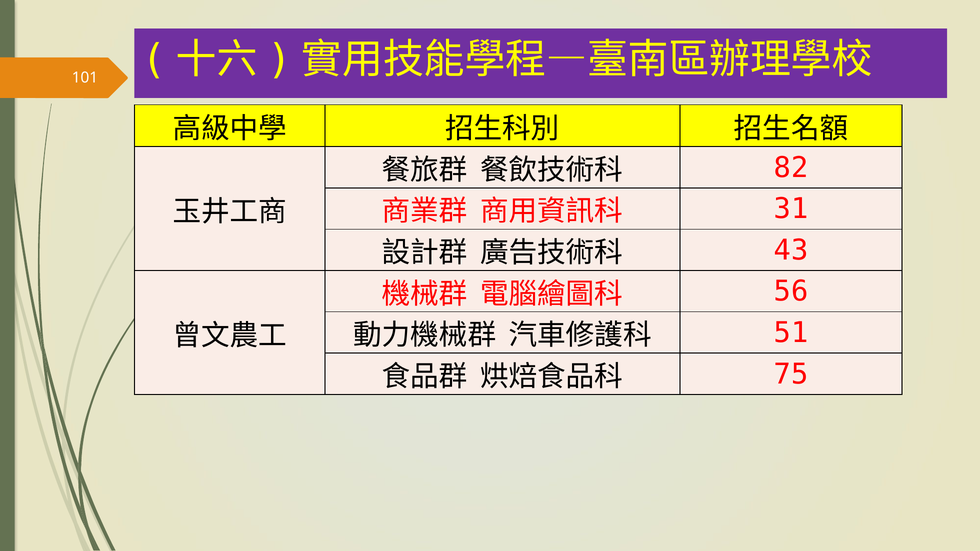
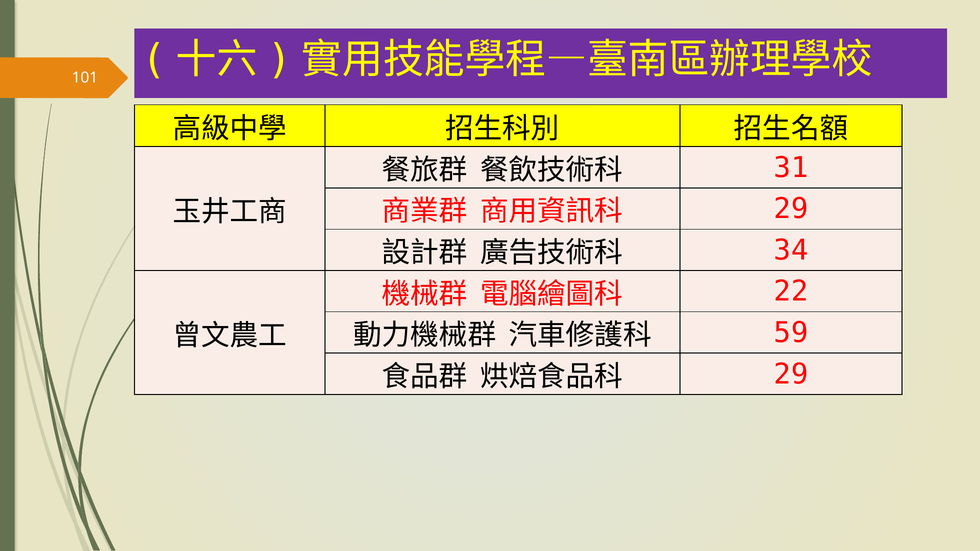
82: 82 -> 31 (791, 168)
31: 31 -> 29 (791, 209)
43: 43 -> 34 (791, 250)
56: 56 -> 22 (791, 292)
51: 51 -> 59 (791, 333)
75: 75 -> 29 (791, 374)
